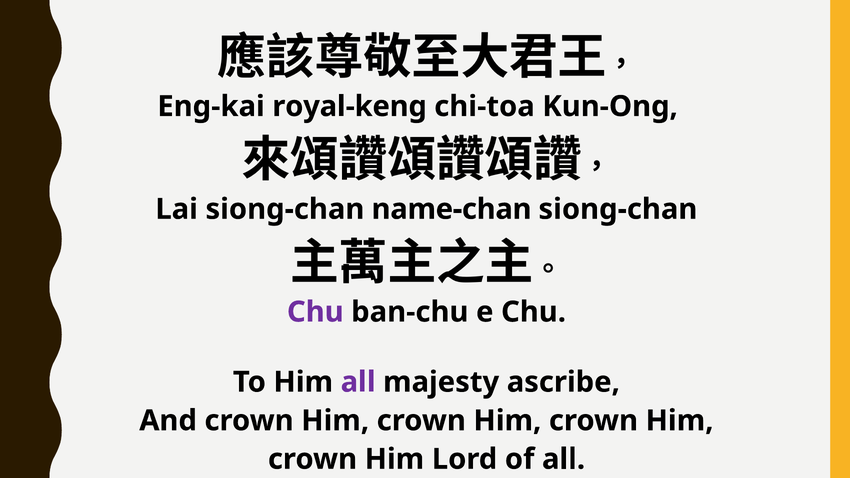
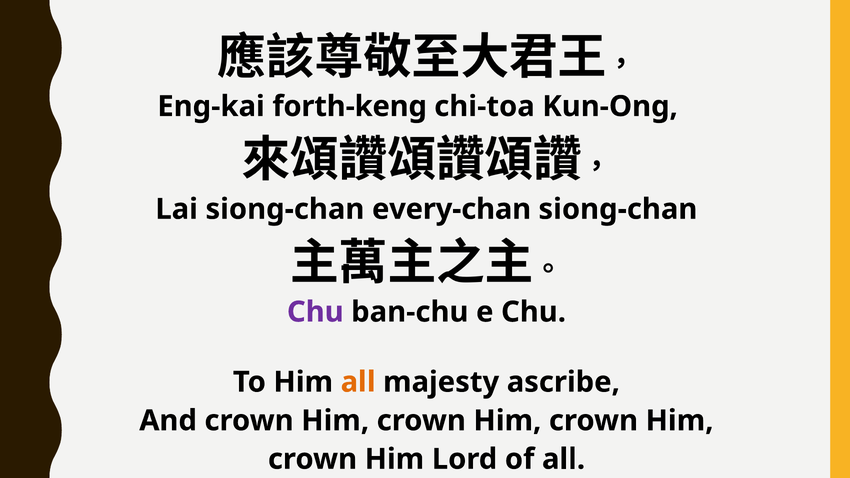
royal-keng: royal-keng -> forth-keng (350, 106)
name-chan: name-chan -> every-chan (452, 209)
all colour: purple -> orange (358, 382)
